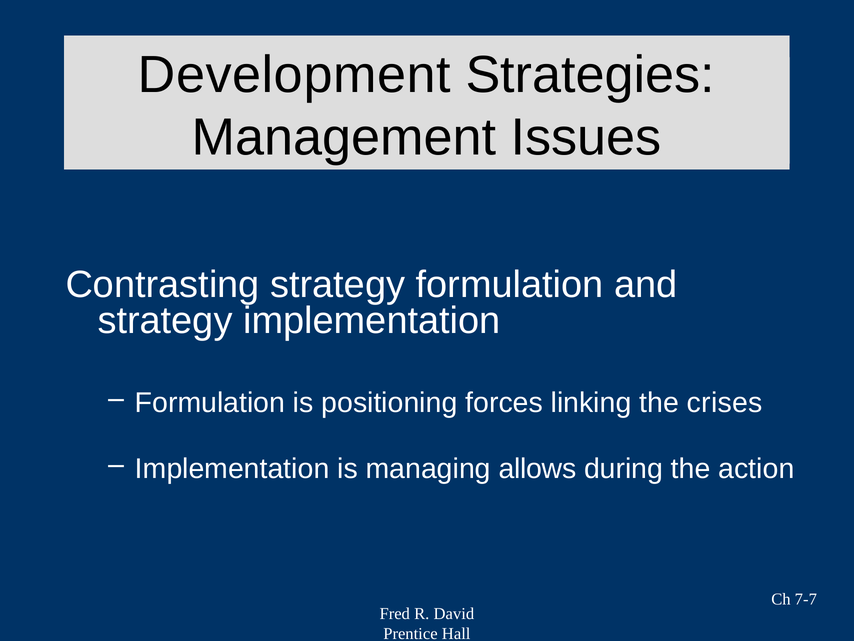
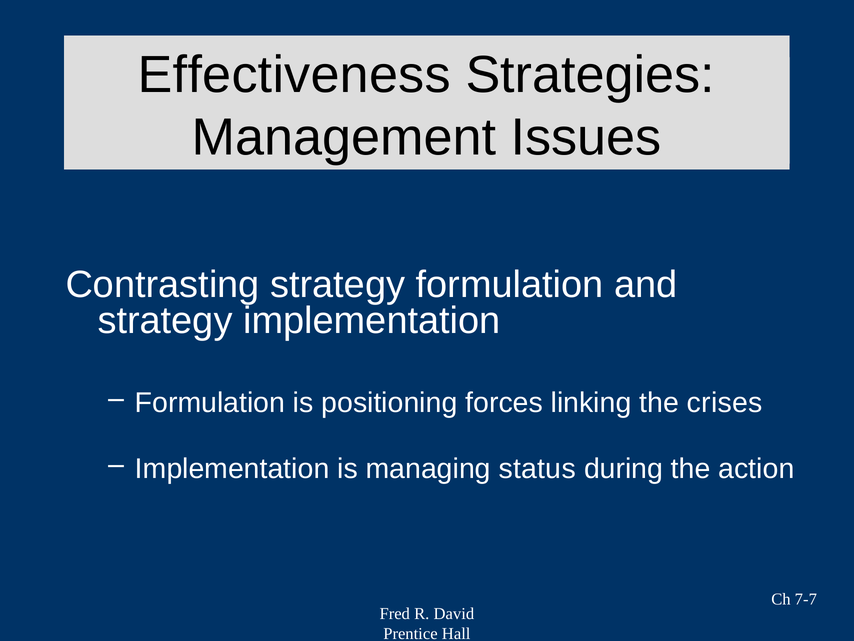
Development: Development -> Effectiveness (294, 75)
allows: allows -> status (537, 469)
